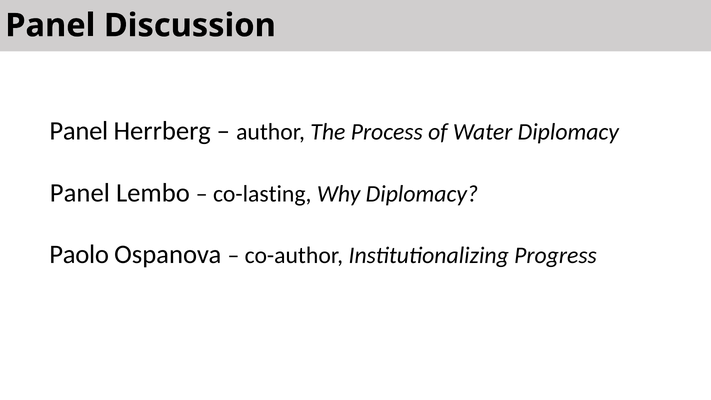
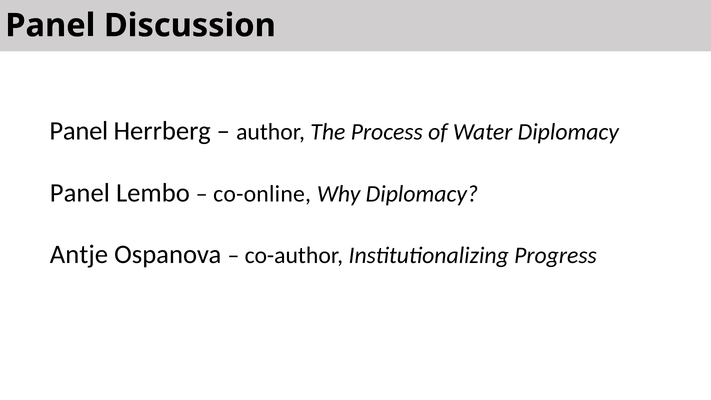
co-lasting: co-lasting -> co-online (262, 194)
Paolo: Paolo -> Antje (79, 255)
